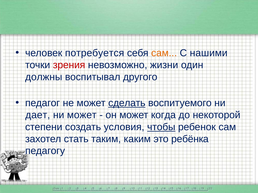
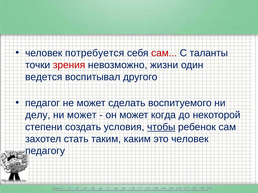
сам colour: orange -> red (164, 53)
нашими: нашими -> таланты (209, 53)
должны: должны -> ведется (44, 77)
сделать underline: present -> none (127, 103)
дает: дает -> делу (38, 115)
это ребёнка: ребёнка -> человек (190, 139)
